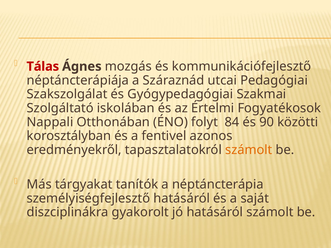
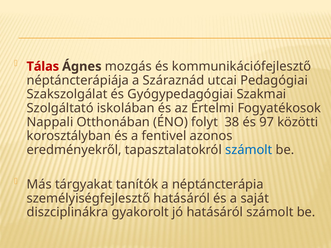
84: 84 -> 38 (232, 122)
90: 90 -> 97 (267, 122)
számolt colour: orange -> blue (249, 150)
